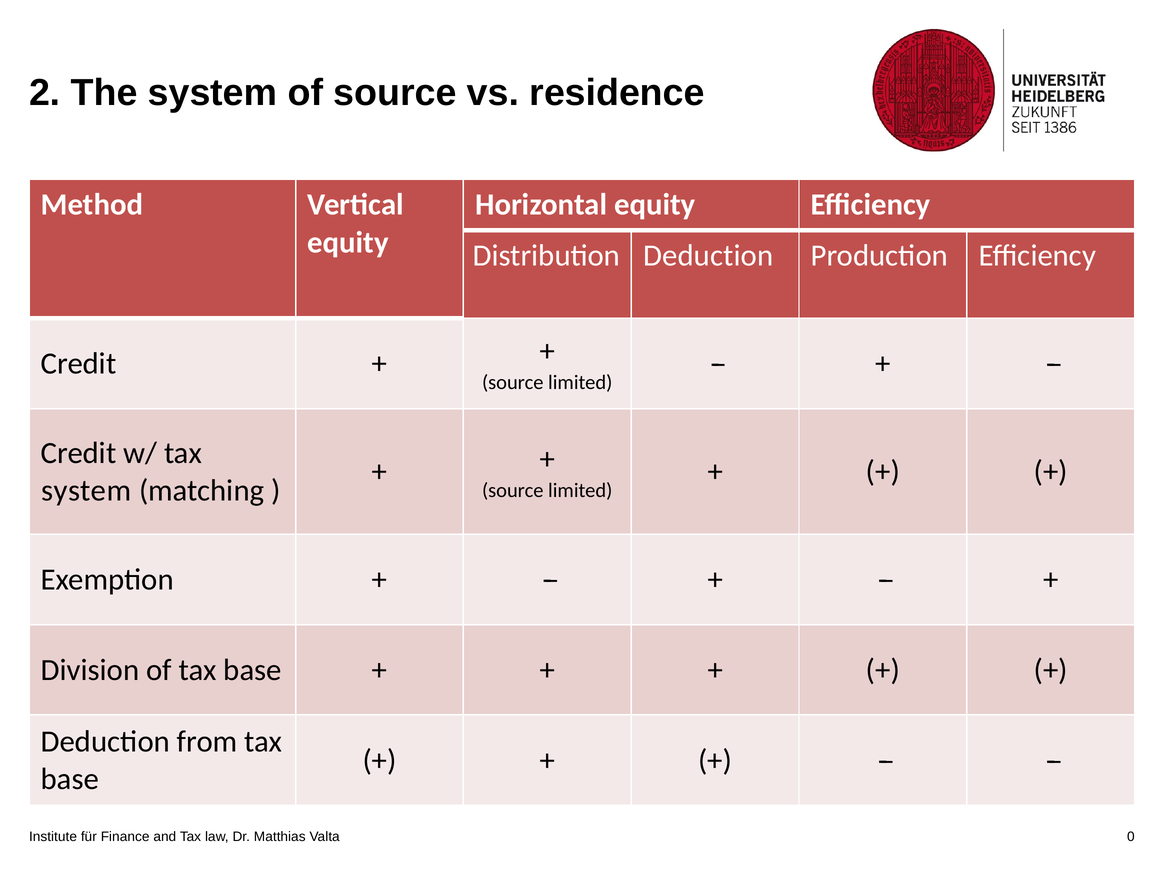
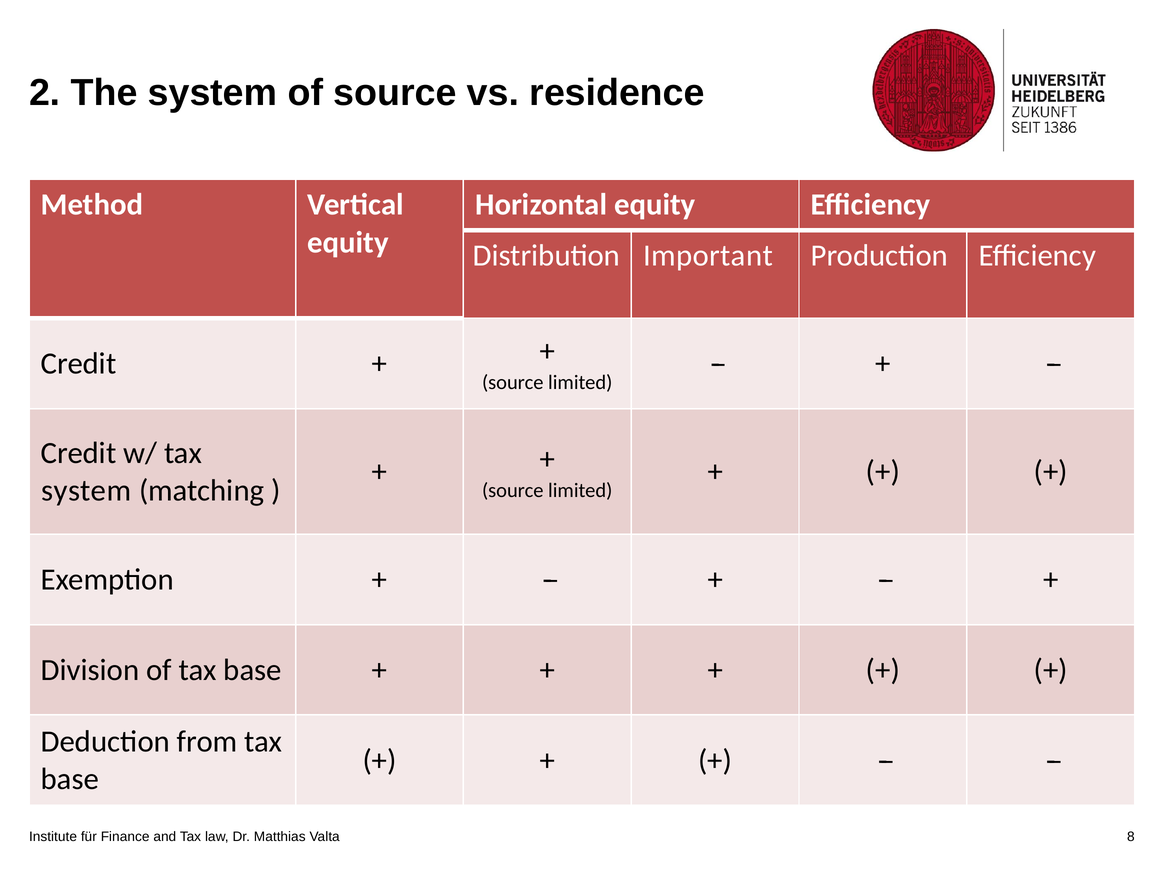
Distribution Deduction: Deduction -> Important (708, 256)
0: 0 -> 8 (1131, 837)
